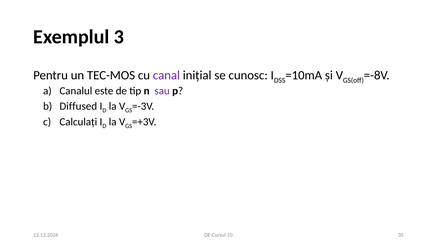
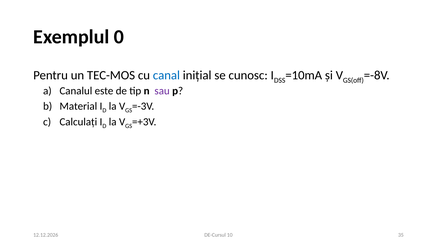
3: 3 -> 0 (119, 37)
canal colour: purple -> blue (166, 75)
Diffused: Diffused -> Material (78, 106)
